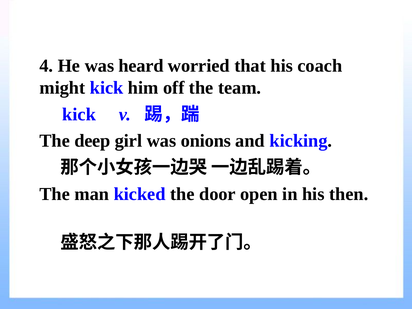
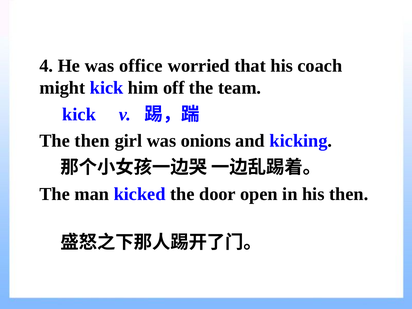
heard: heard -> office (141, 66)
The deep: deep -> then (92, 141)
